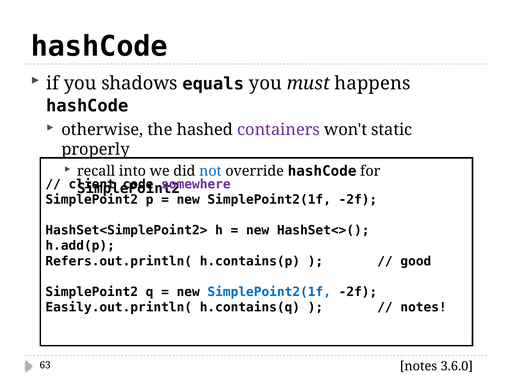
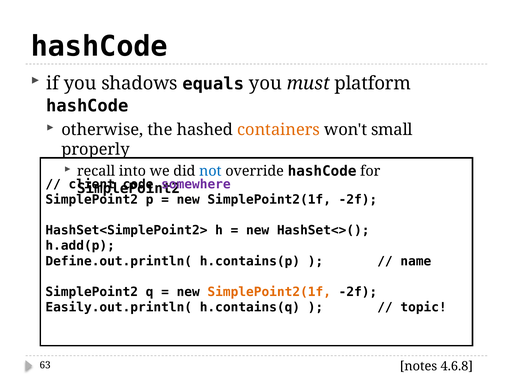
happens: happens -> platform (373, 83)
containers colour: purple -> orange (279, 130)
static: static -> small (392, 130)
Refers.out.println(: Refers.out.println( -> Define.out.println( (119, 262)
good: good -> name (416, 262)
SimplePoint2(1f colour: blue -> orange (269, 292)
notes: notes -> topic (424, 308)
3.6.0: 3.6.0 -> 4.6.8 (457, 367)
